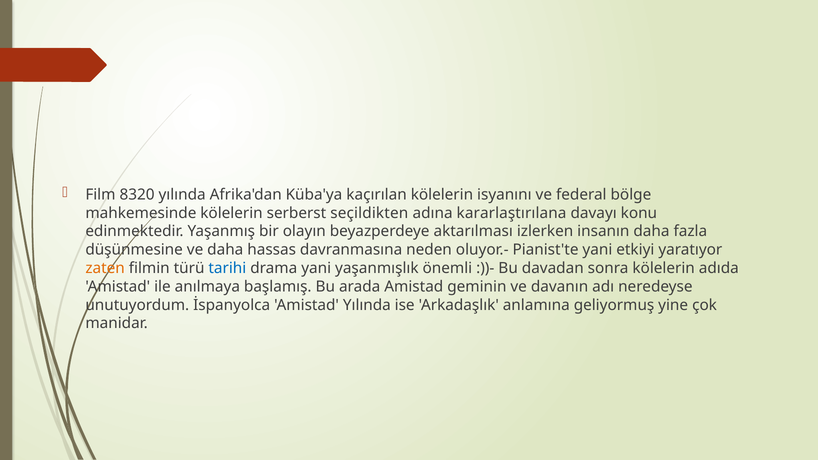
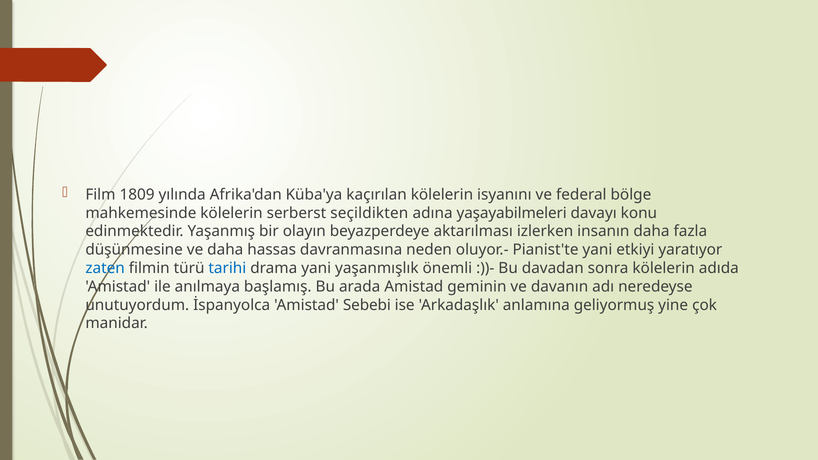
8320: 8320 -> 1809 (137, 195)
kararlaştırılana: kararlaştırılana -> yaşayabilmeleri (512, 213)
zaten colour: orange -> blue (105, 268)
Amistad Yılında: Yılında -> Sebebi (367, 305)
